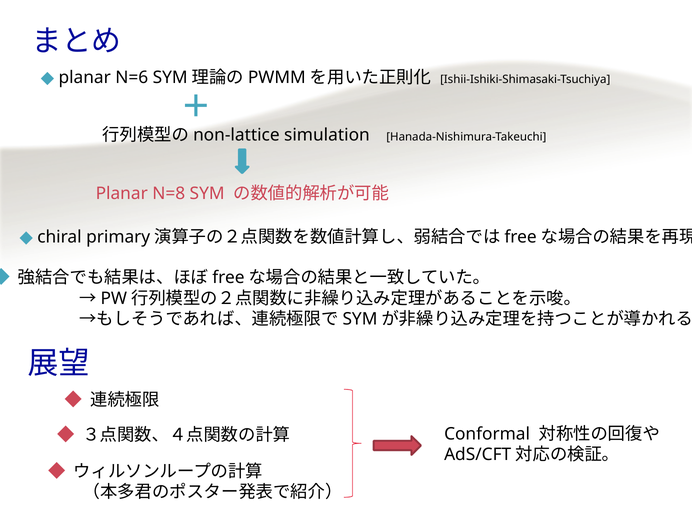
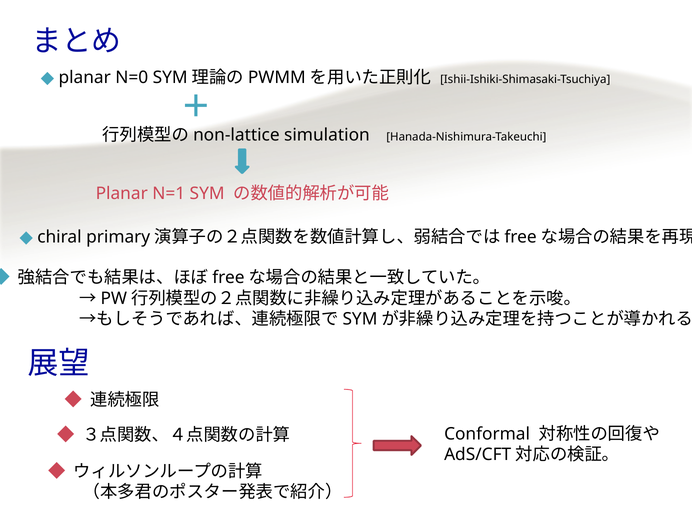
N=6: N=6 -> N=0 (132, 77)
N=8: N=8 -> N=1 (169, 194)
